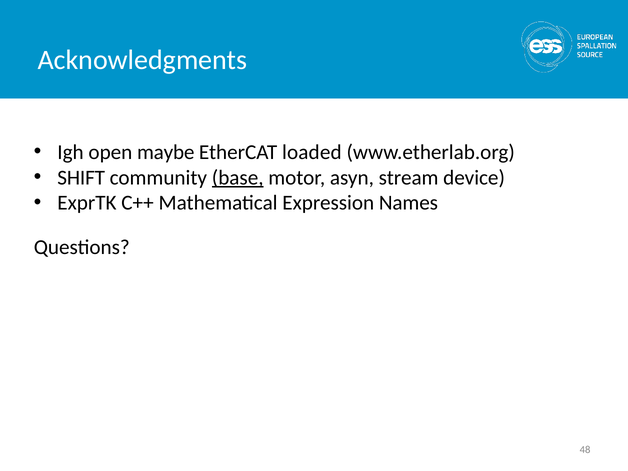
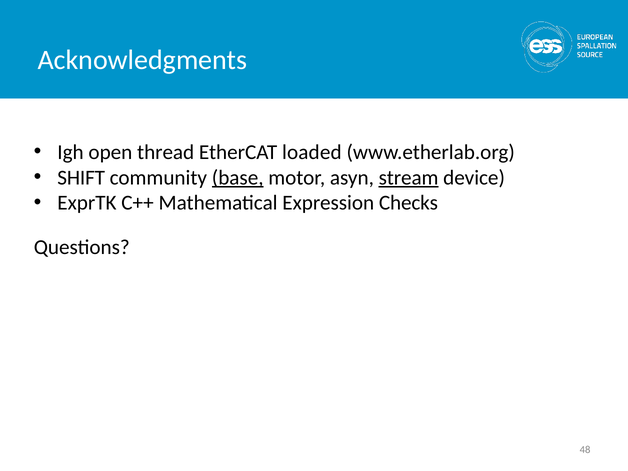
maybe: maybe -> thread (166, 152)
stream underline: none -> present (409, 178)
Names: Names -> Checks (408, 203)
